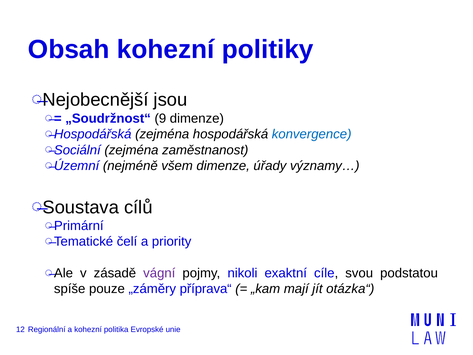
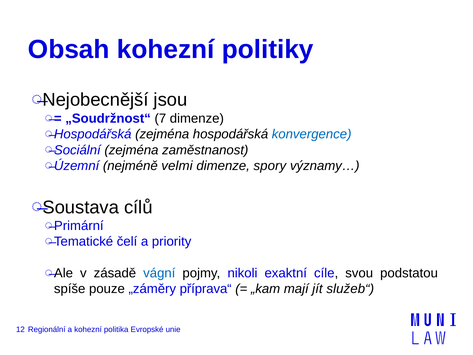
9: 9 -> 7 (160, 118)
všem: všem -> velmi (177, 166)
úřady: úřady -> spory (270, 166)
vágní colour: purple -> blue (159, 273)
otázka“: otázka“ -> služeb“ (350, 289)
